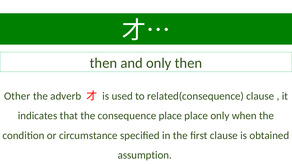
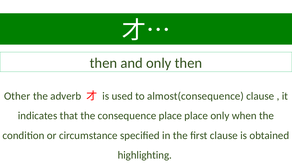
related(consequence: related(consequence -> almost(consequence (195, 96)
assumption: assumption -> highlighting (145, 155)
